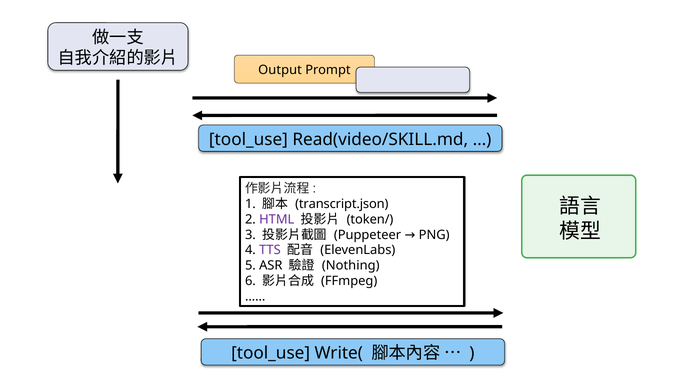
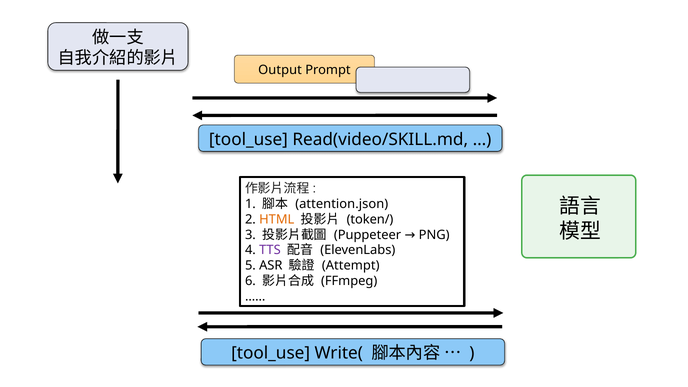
transcript.json: transcript.json -> attention.json (342, 204)
HTML colour: purple -> orange (277, 219)
Nothing: Nothing -> Attempt (351, 266)
